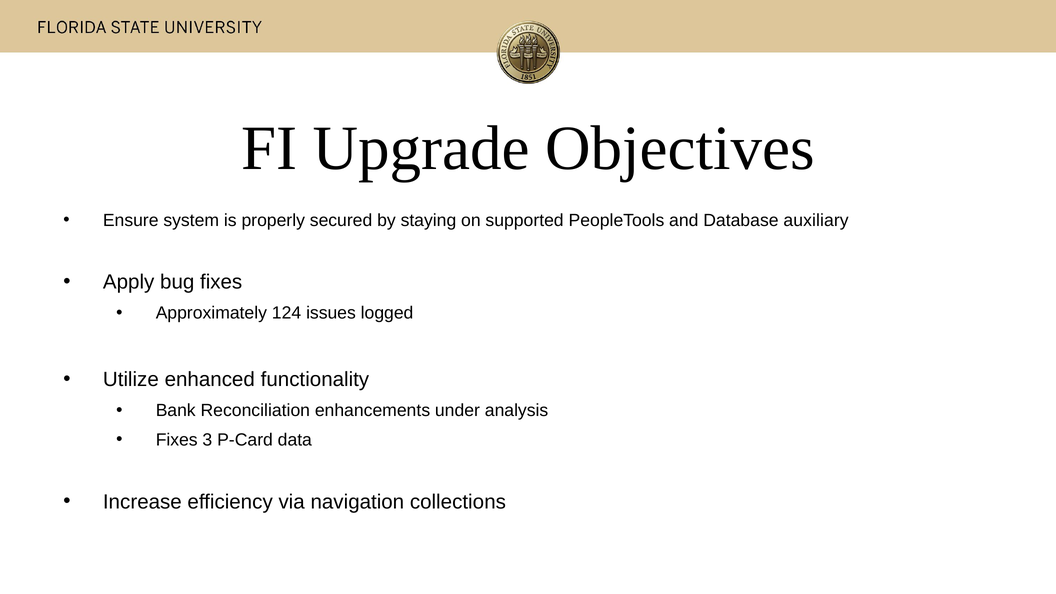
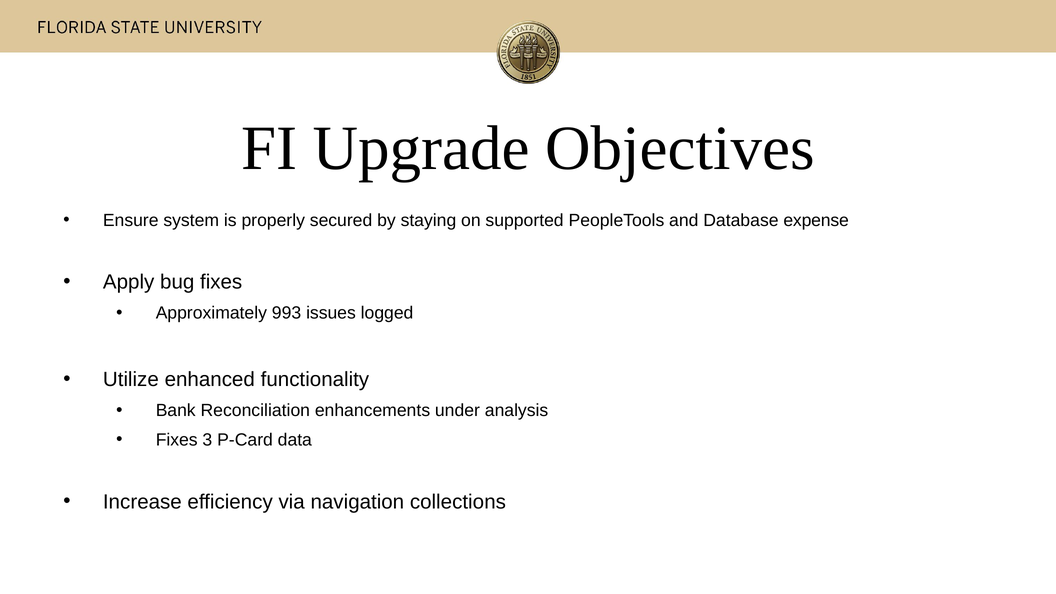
auxiliary: auxiliary -> expense (816, 220)
124: 124 -> 993 (287, 313)
